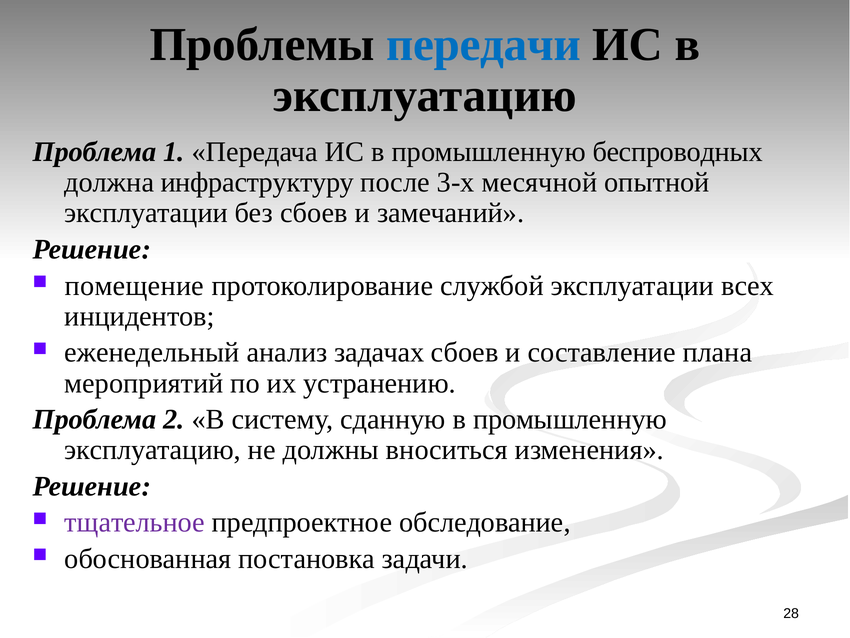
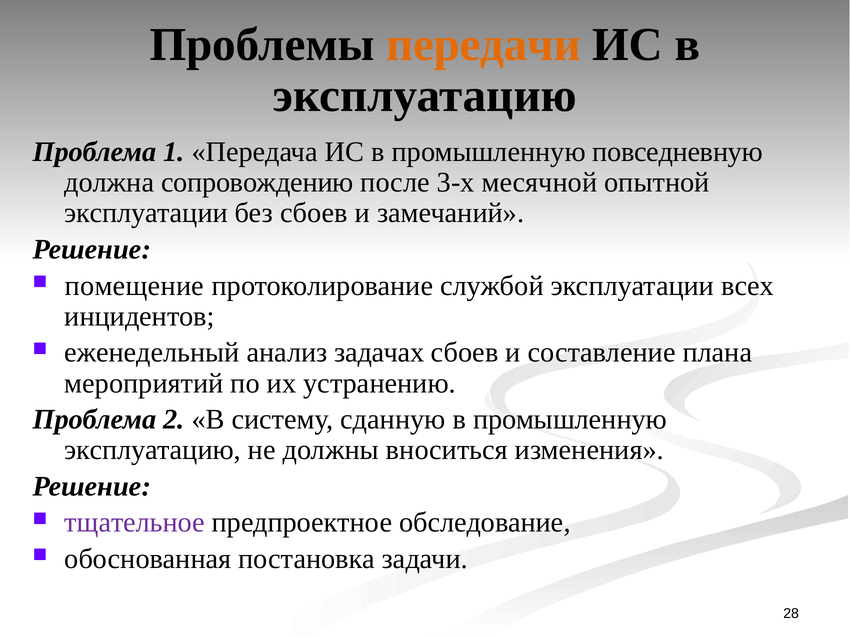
передачи colour: blue -> orange (484, 45)
беспроводных: беспроводных -> повседневную (678, 152)
инфраструктуру: инфраструктуру -> сопровождению (257, 182)
